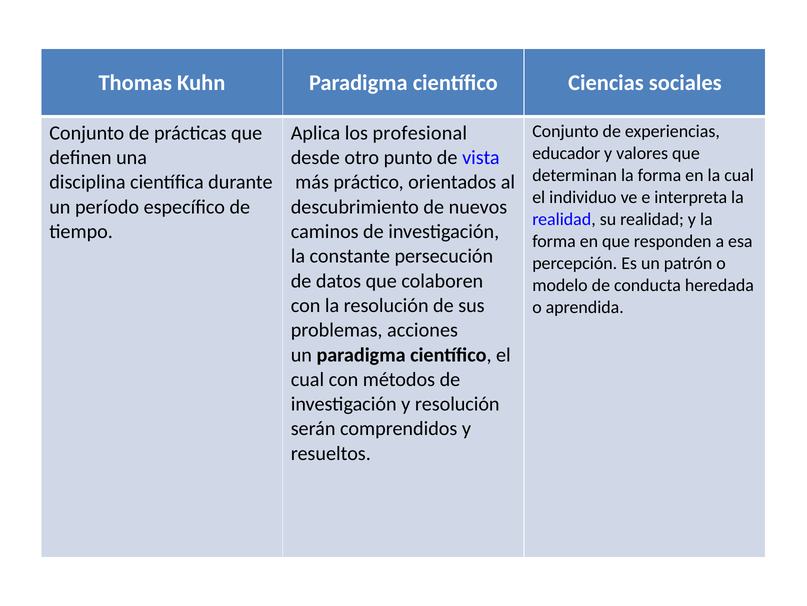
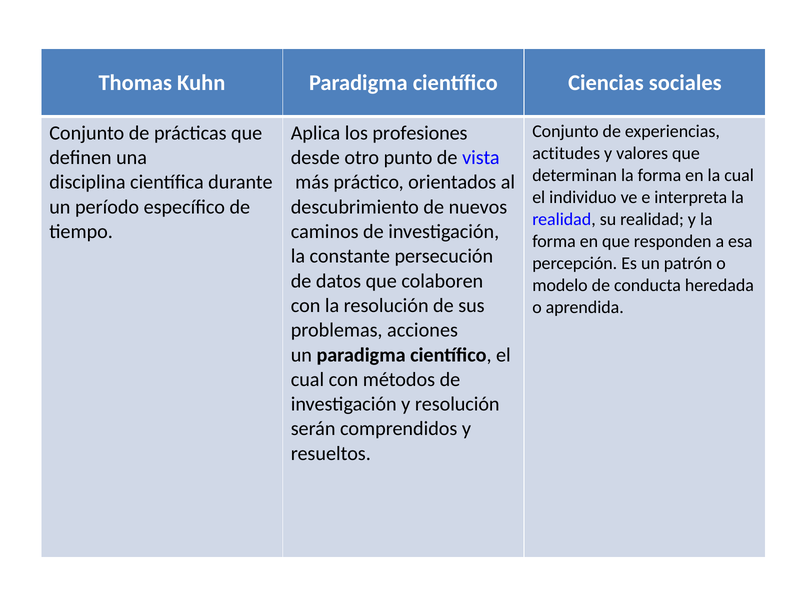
profesional: profesional -> profesiones (420, 133)
educador: educador -> actitudes (566, 153)
